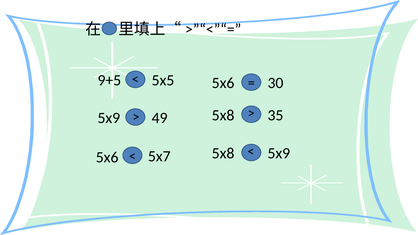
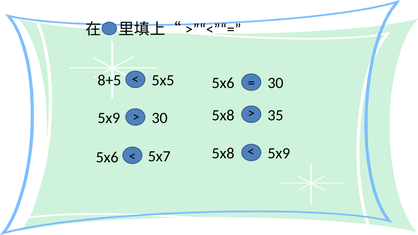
9+5: 9+5 -> 8+5 (109, 80)
5x9 49: 49 -> 30 (160, 118)
